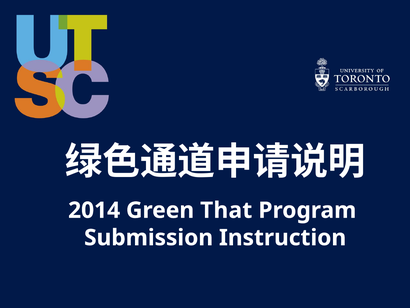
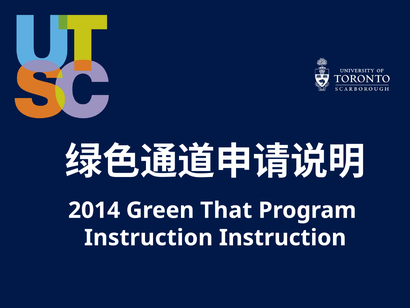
Submission: Submission -> Instruction (148, 237)
